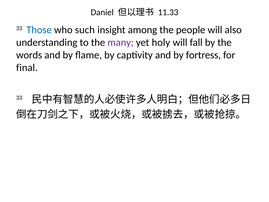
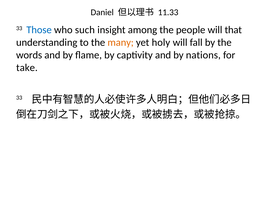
also: also -> that (233, 30)
many colour: purple -> orange (121, 42)
fortress: fortress -> nations (203, 55)
final: final -> take (27, 68)
